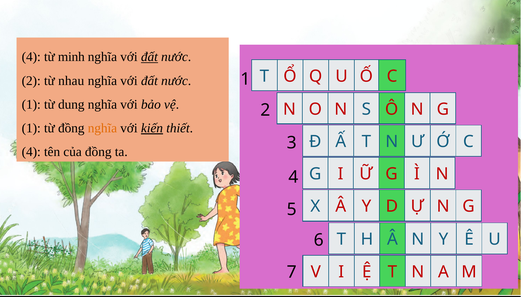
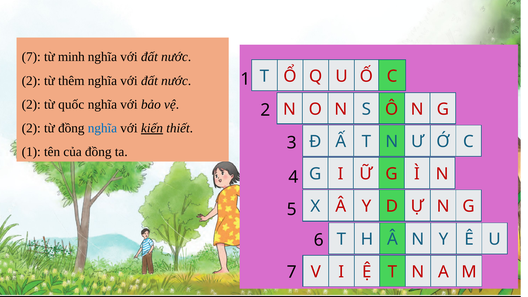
4: 4 -> 7 (31, 57)
đất underline: present -> none (149, 57)
nhau: nhau -> thêm (71, 81)
1: 1 -> 2 (31, 104)
dung: dung -> quốc (71, 104)
1: 1 -> 2 (31, 128)
nghĩa colour: orange -> blue (102, 128)
4: 4 -> 1 (31, 152)
